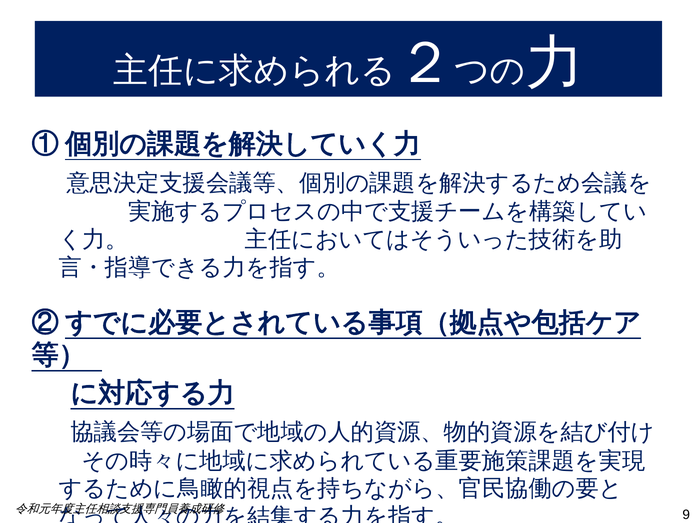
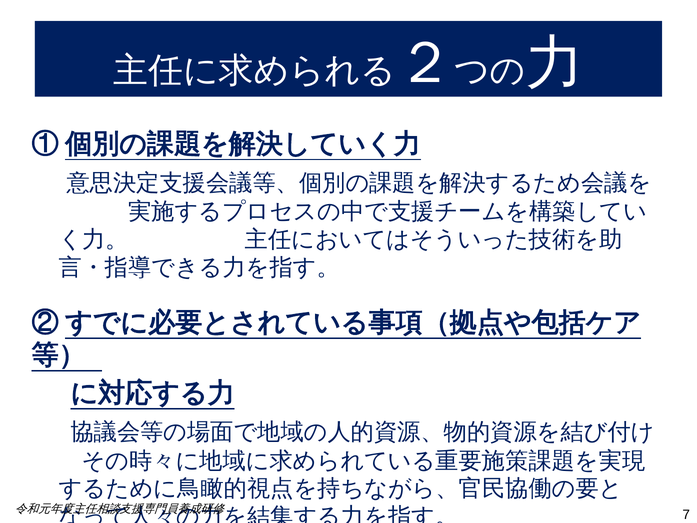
9: 9 -> 7 (686, 514)
